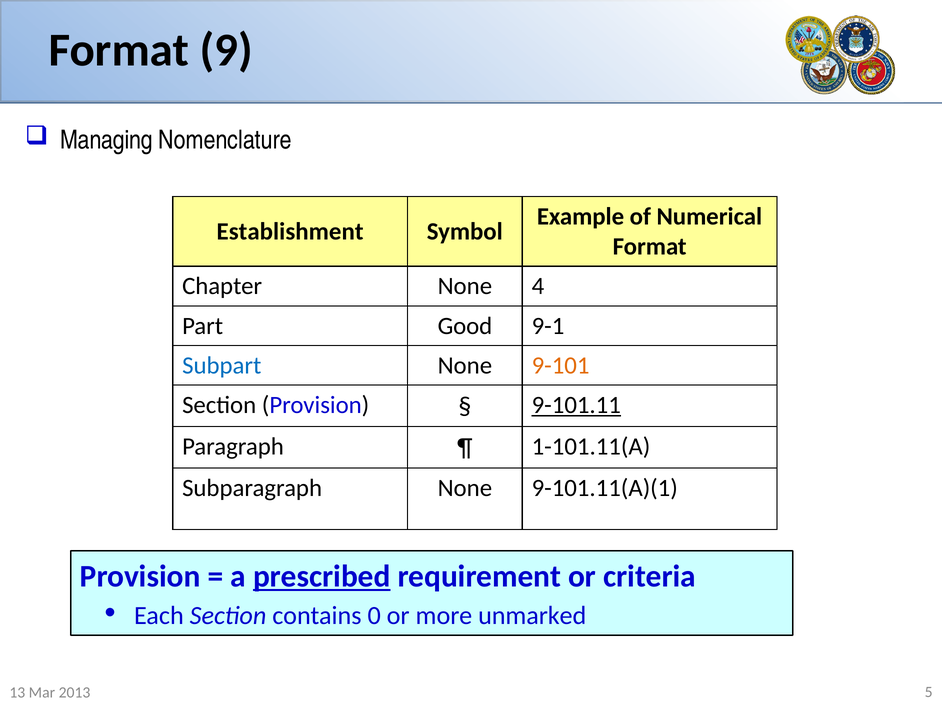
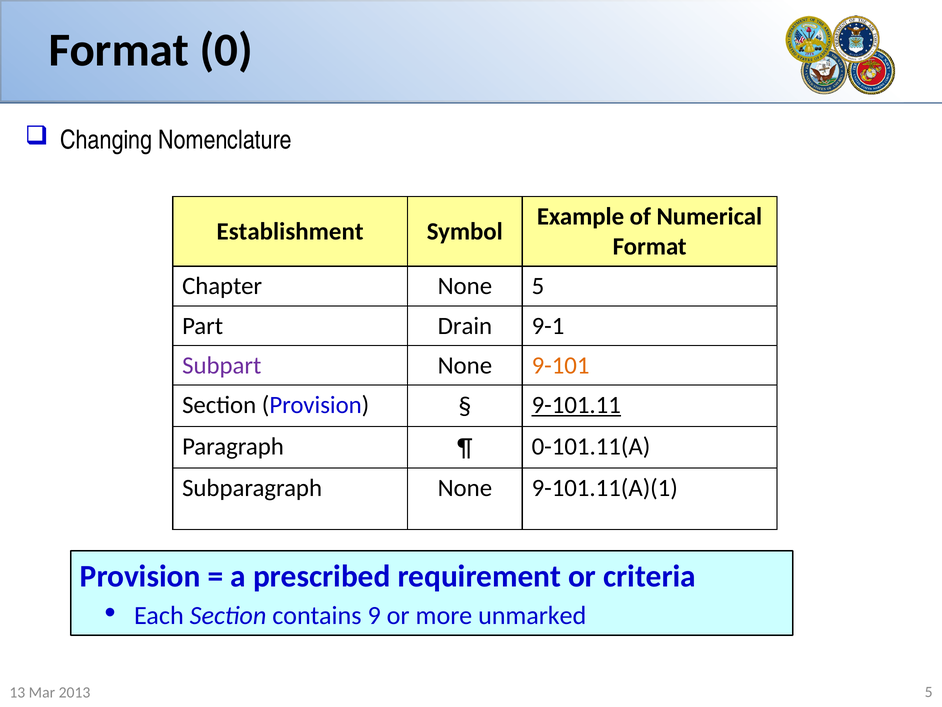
9: 9 -> 0 (226, 50)
Managing: Managing -> Changing (106, 140)
None 4: 4 -> 5 (538, 286)
Good: Good -> Drain (465, 326)
Subpart colour: blue -> purple (222, 365)
1-101.11(A: 1-101.11(A -> 0-101.11(A (591, 446)
prescribed underline: present -> none (322, 576)
0: 0 -> 9 (374, 615)
